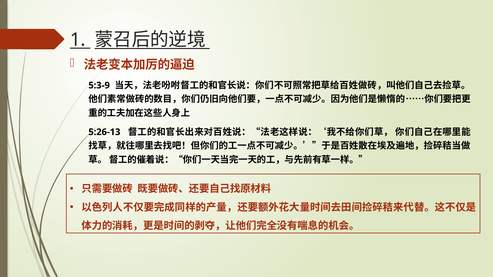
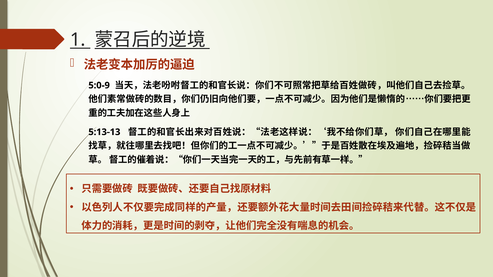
5:3-9: 5:3-9 -> 5:0-9 (99, 85)
5:26-13: 5:26-13 -> 5:13-13 (104, 132)
